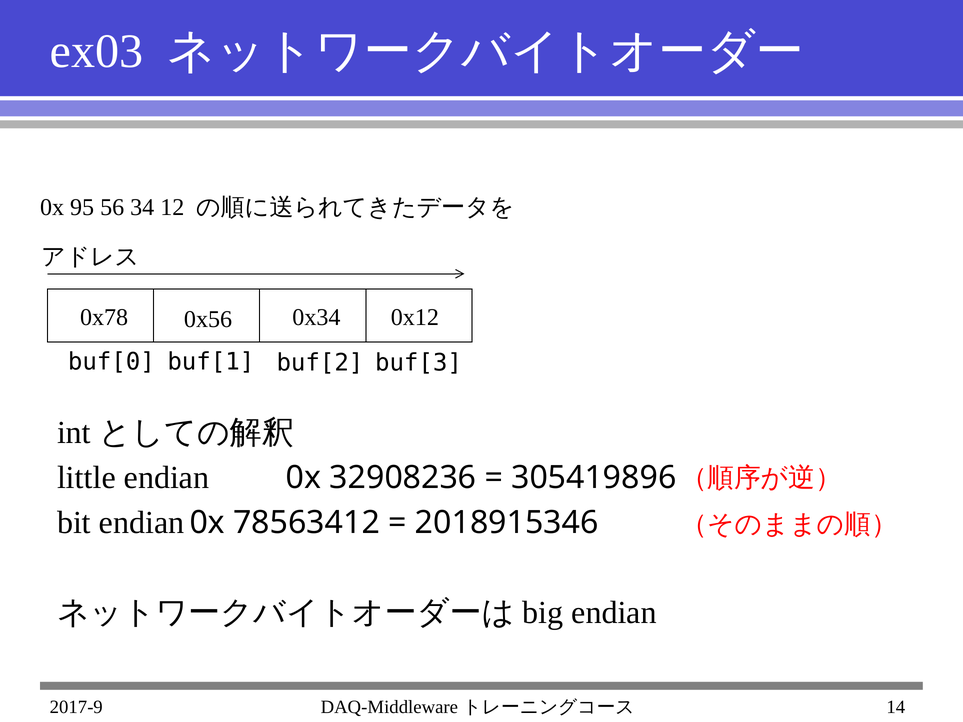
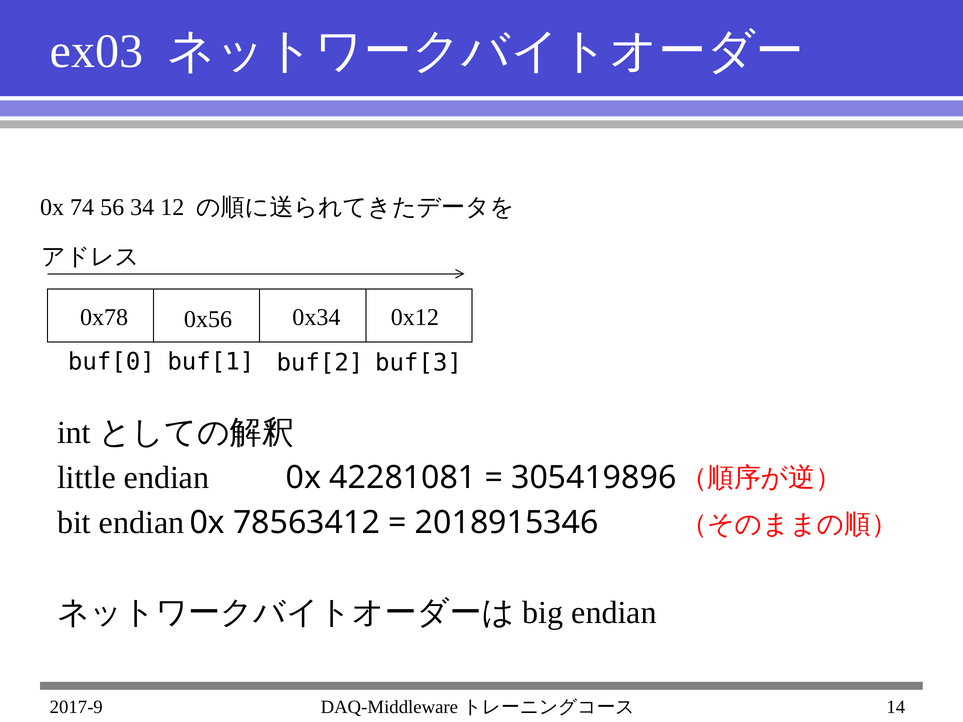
95: 95 -> 74 (82, 208)
32908236: 32908236 -> 42281081 (403, 478)
